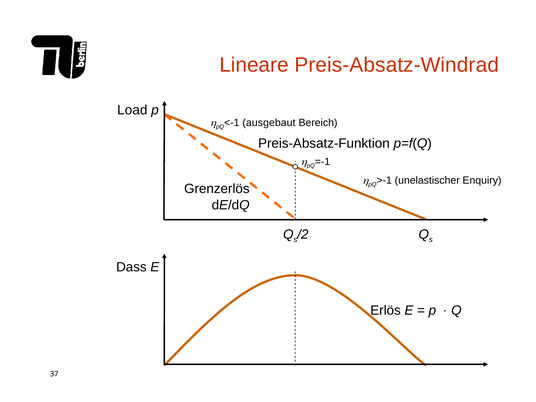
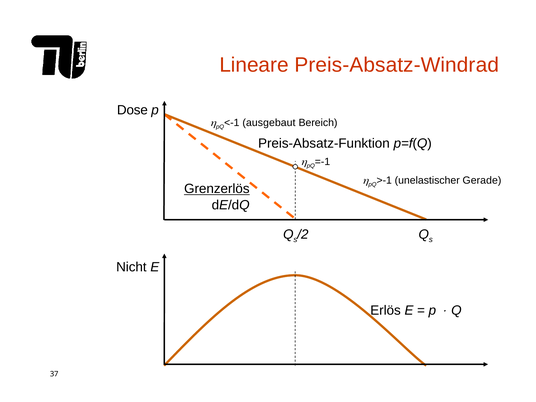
Load: Load -> Dose (132, 110)
Enquiry: Enquiry -> Gerade (482, 180)
Grenzerlös underline: none -> present (217, 189)
Dass: Dass -> Nicht (131, 267)
